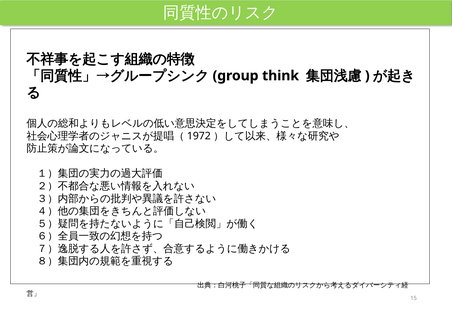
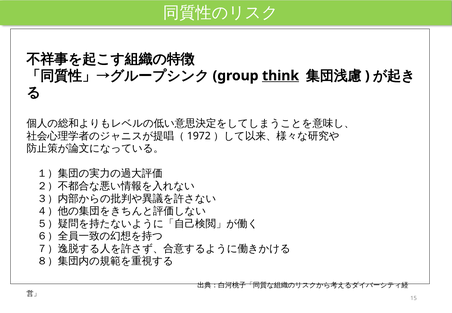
think underline: none -> present (281, 76)
